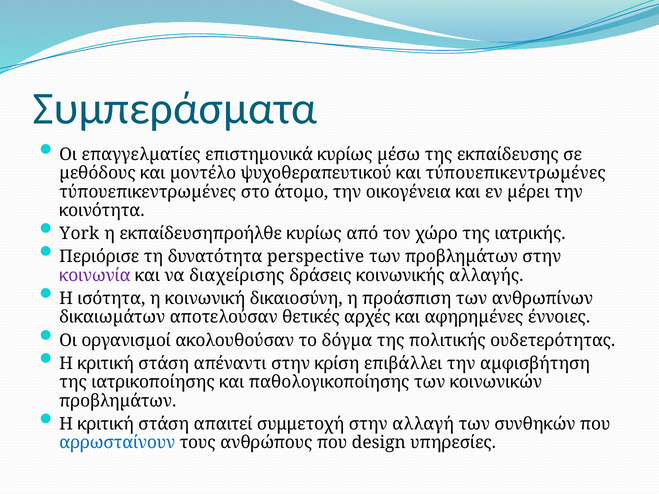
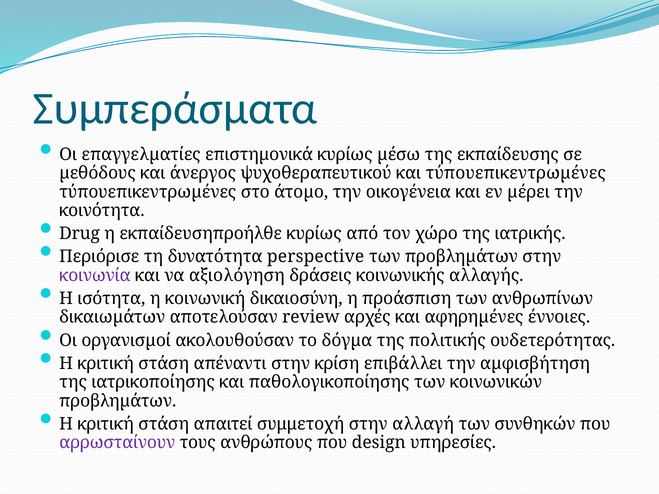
µοντέλο: µοντέλο -> άνεργος (203, 173)
York: York -> Drug (80, 234)
διαχείρισης: διαχείρισης -> αξιολόγηση (237, 276)
θετικές: θετικές -> review (311, 317)
αρρωσταίνουν colour: blue -> purple (117, 443)
